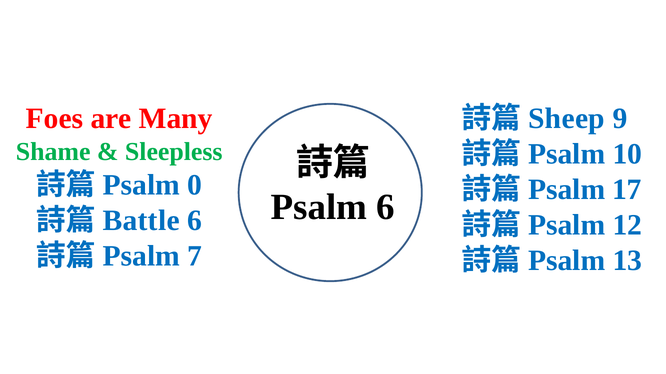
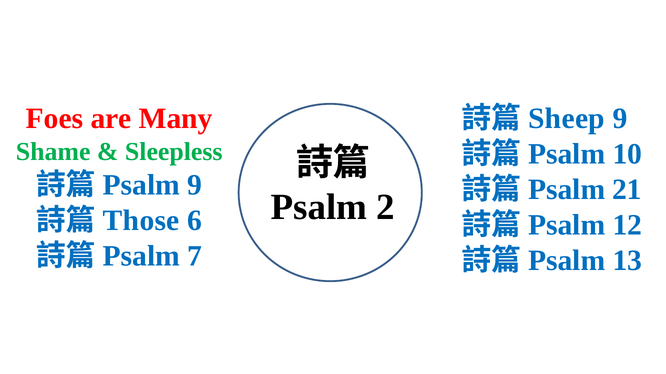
Psalm 0: 0 -> 9 (195, 185)
17: 17 -> 21 (627, 190)
Psalm 6: 6 -> 2 (386, 208)
Battle: Battle -> Those (141, 221)
